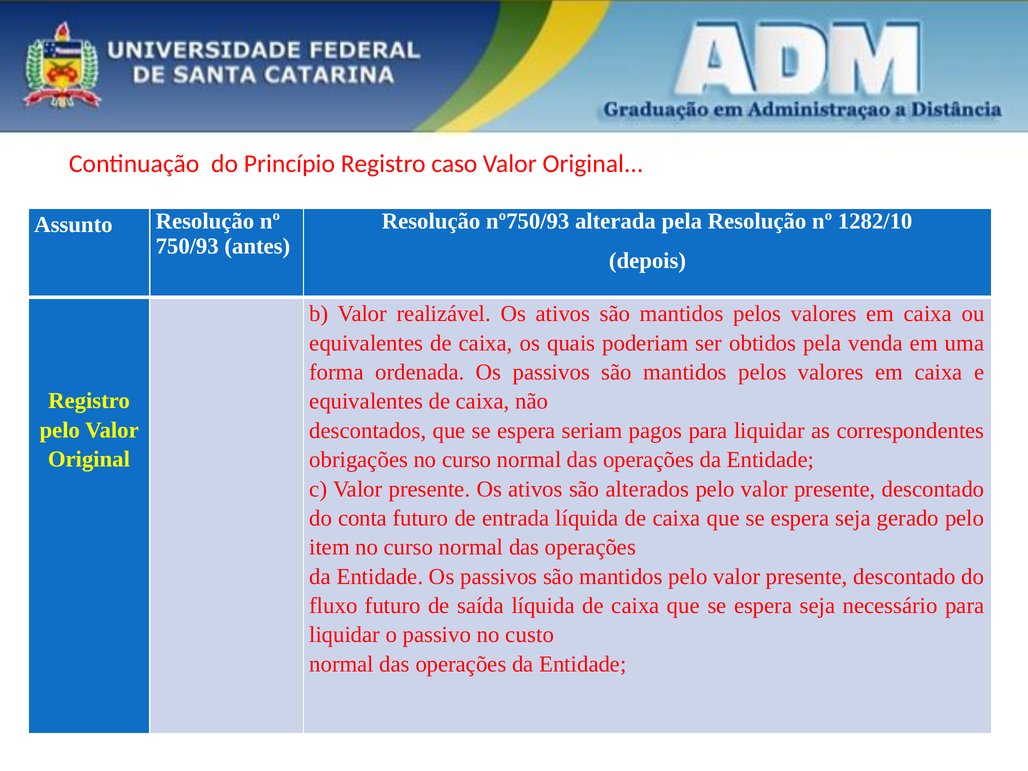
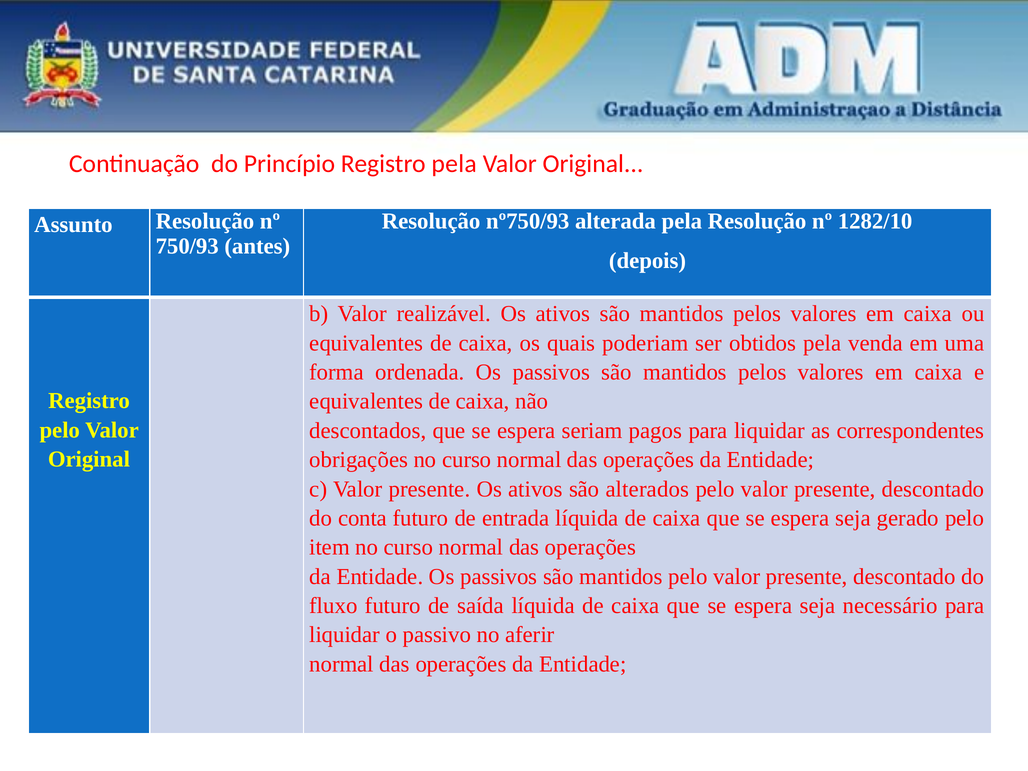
Registro caso: caso -> pela (454, 164)
custo: custo -> aferir (530, 635)
